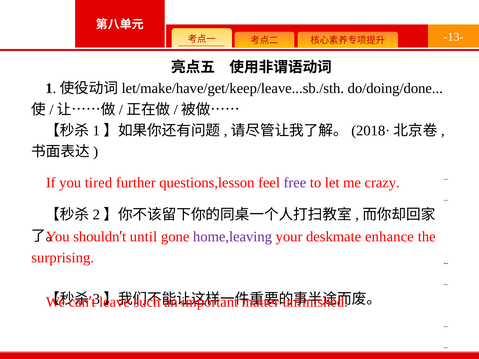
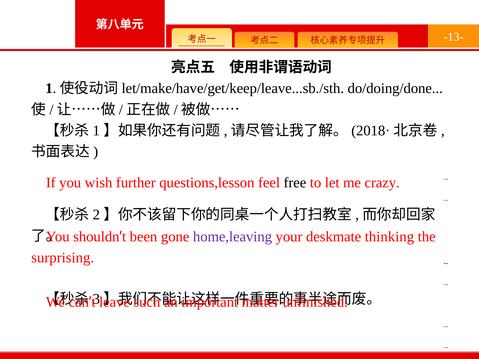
tired: tired -> wish (99, 183)
free colour: purple -> black (295, 183)
until: until -> been (144, 237)
enhance: enhance -> thinking (389, 237)
